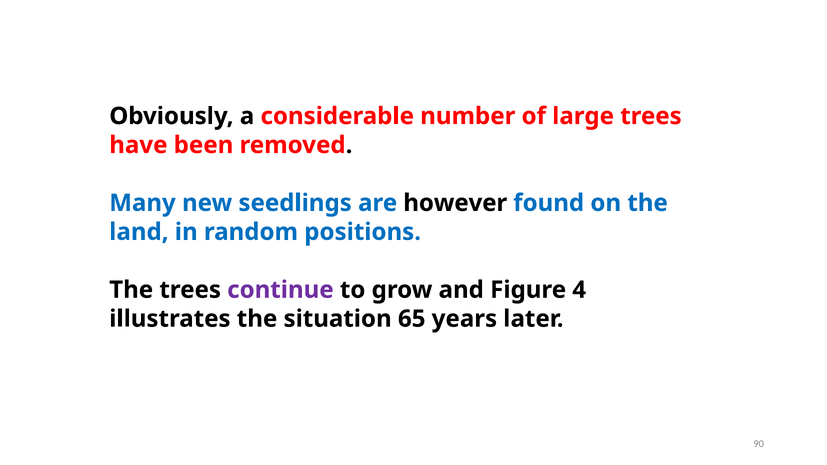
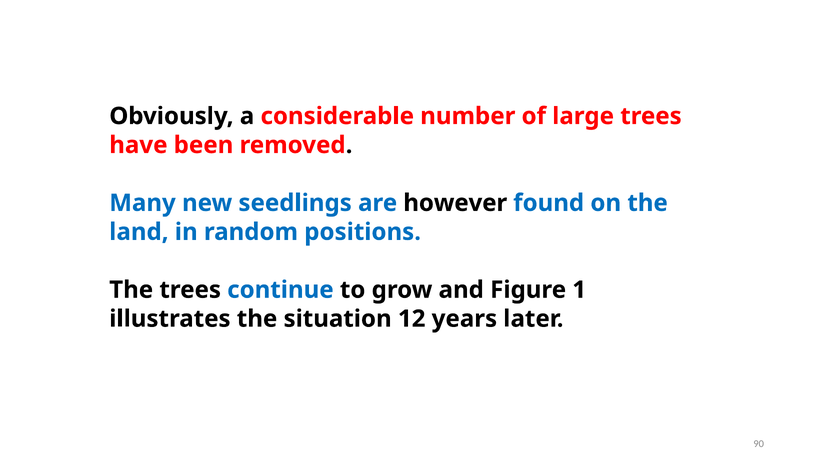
continue colour: purple -> blue (280, 290)
4: 4 -> 1 (579, 290)
65: 65 -> 12 (412, 319)
